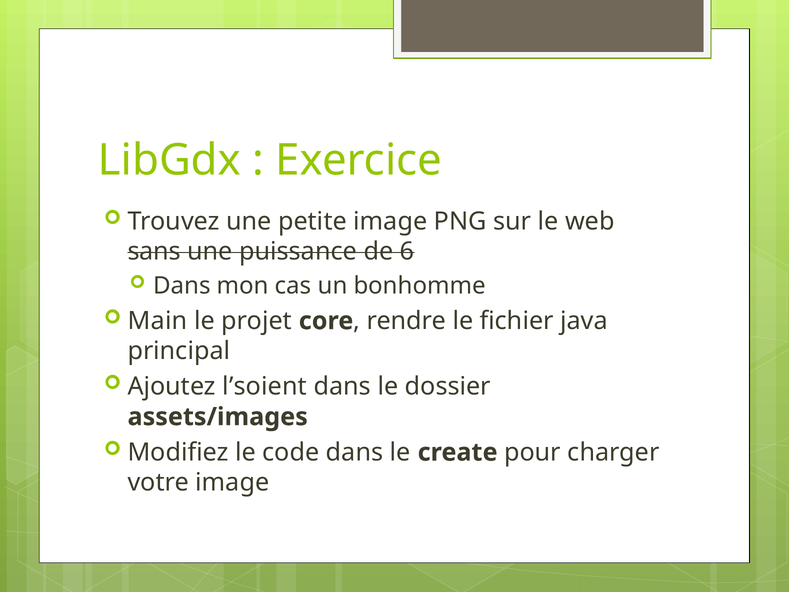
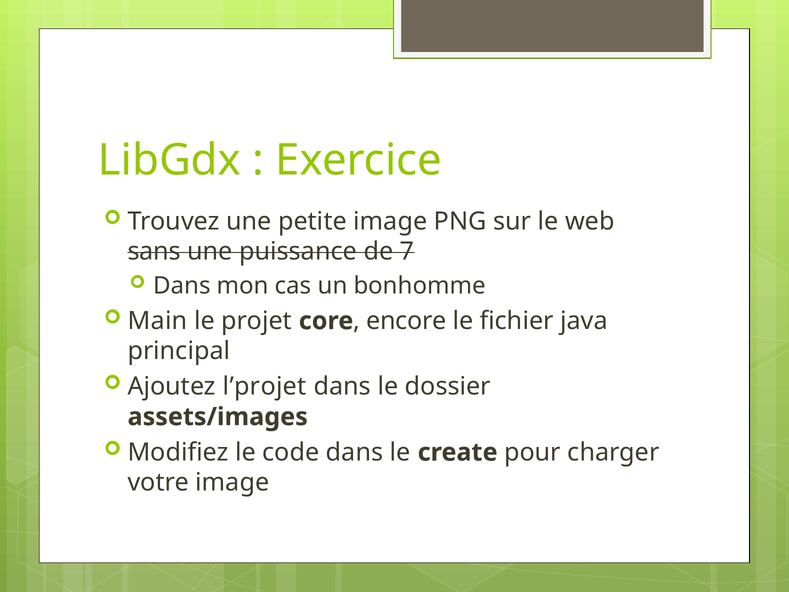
6: 6 -> 7 (407, 252)
rendre: rendre -> encore (406, 321)
l’soient: l’soient -> l’projet (265, 386)
